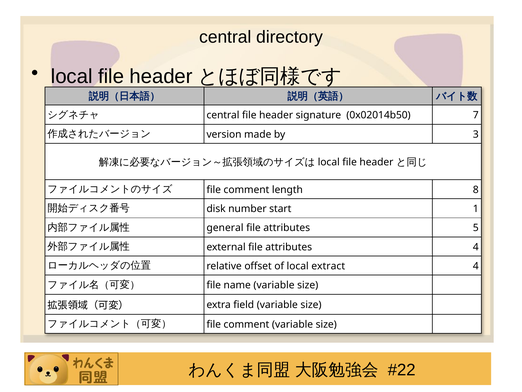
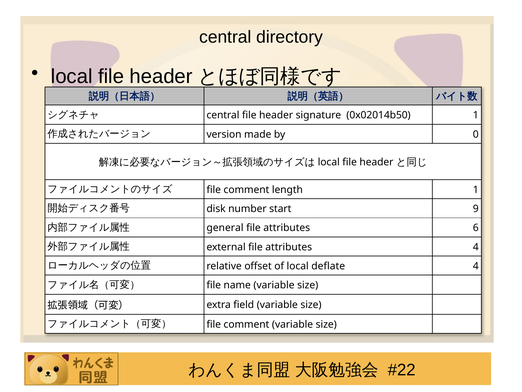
0x02014b50 7: 7 -> 1 (476, 115)
3: 3 -> 0 (476, 134)
length 8: 8 -> 1 (476, 190)
1: 1 -> 9 (476, 209)
5: 5 -> 6 (476, 228)
extract: extract -> deflate (328, 266)
